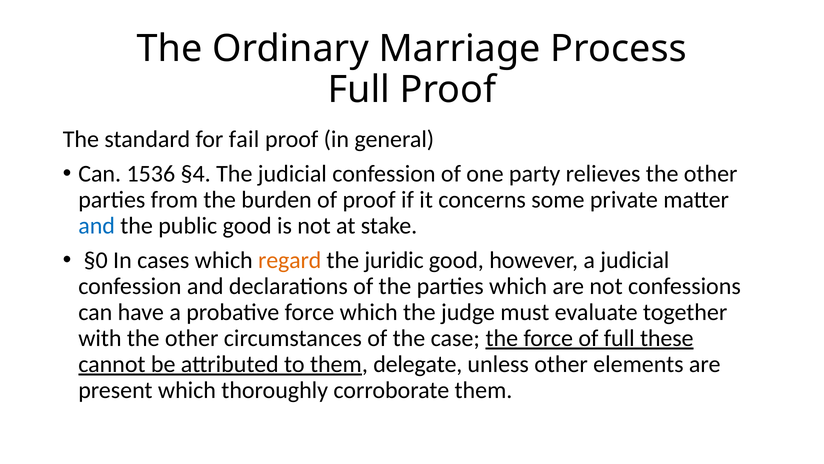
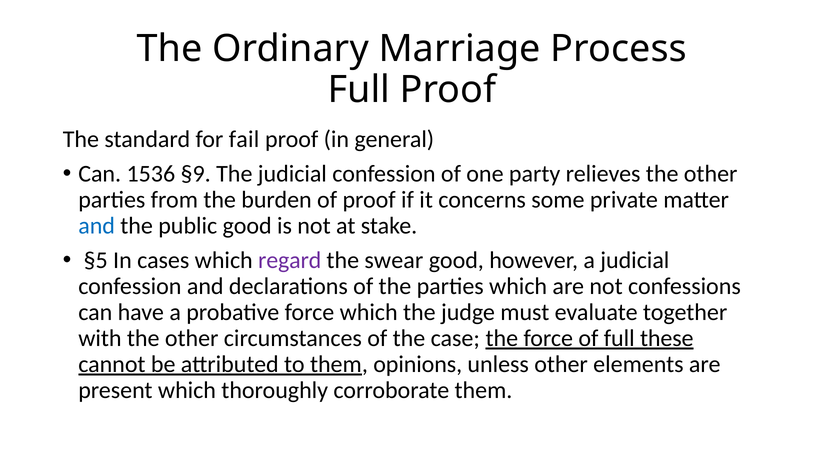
§4: §4 -> §9 (196, 174)
§0: §0 -> §5 (96, 260)
regard colour: orange -> purple (290, 260)
juridic: juridic -> swear (394, 260)
delegate: delegate -> opinions (418, 364)
